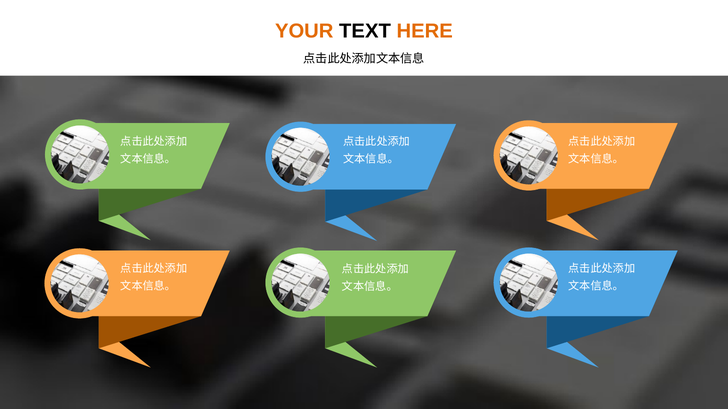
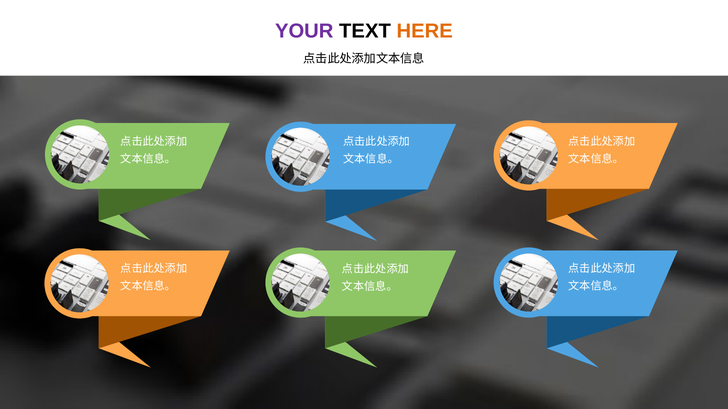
YOUR colour: orange -> purple (304, 31)
